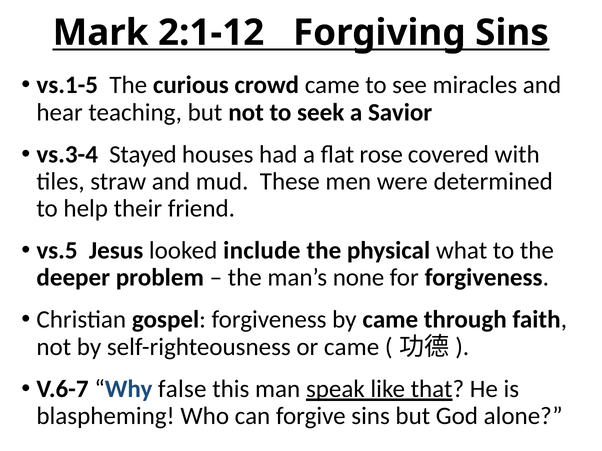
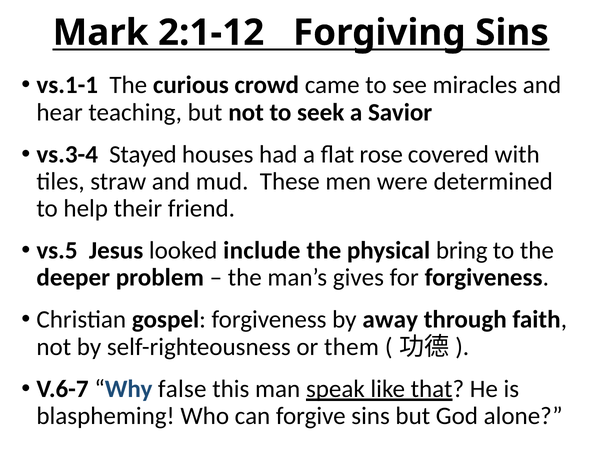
vs.1-5: vs.1-5 -> vs.1-1 (67, 85)
what: what -> bring (462, 251)
none: none -> gives (358, 278)
by came: came -> away (390, 320)
or came: came -> them (352, 347)
